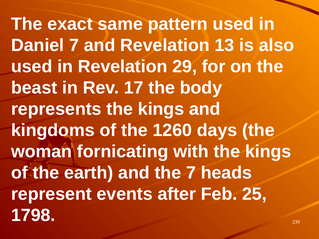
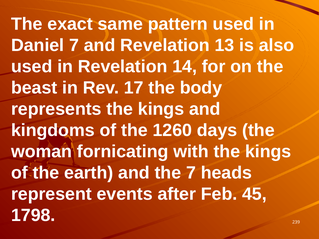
29: 29 -> 14 (185, 67)
25: 25 -> 45 (254, 194)
